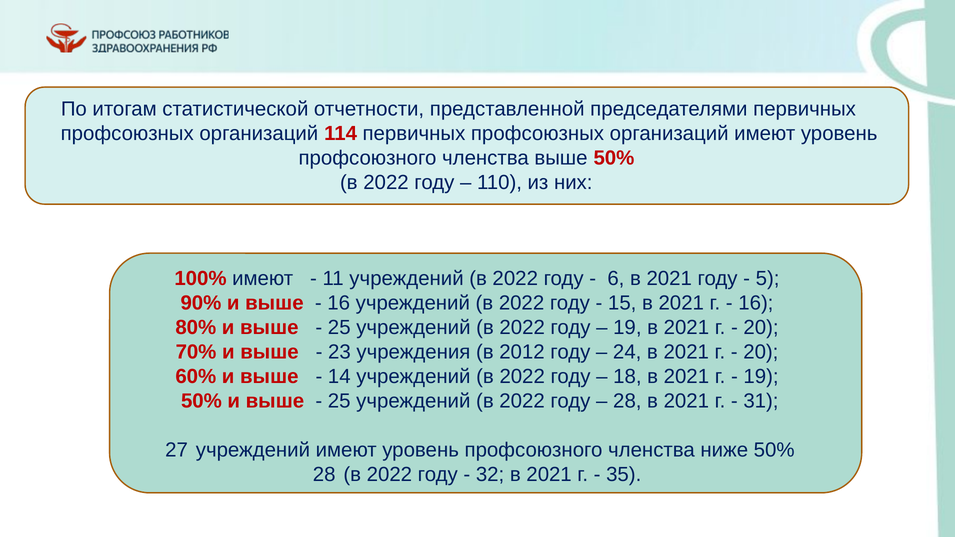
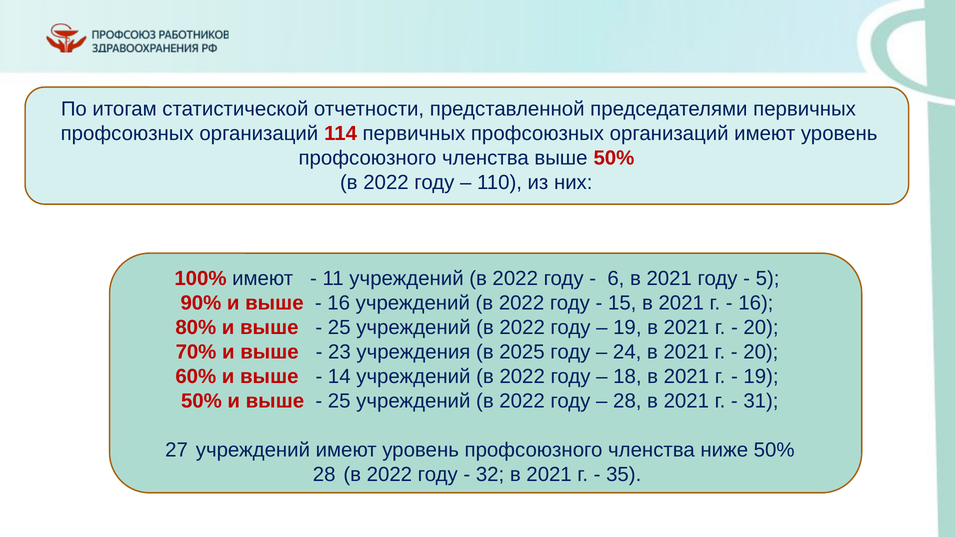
2012: 2012 -> 2025 (522, 352)
